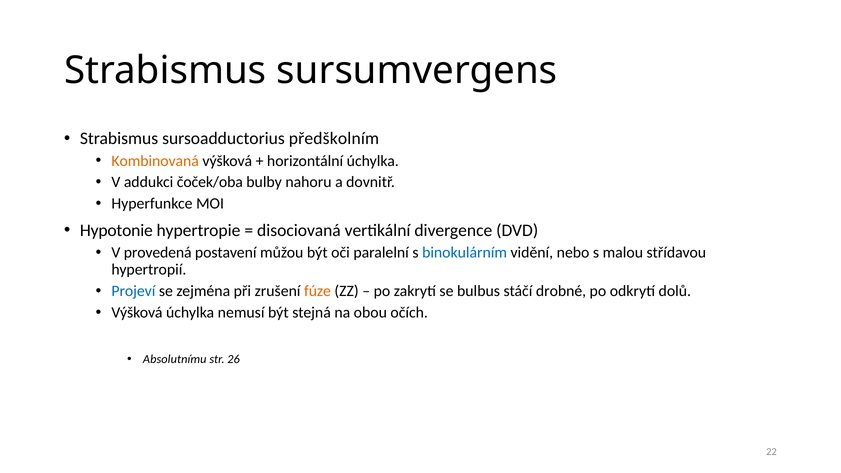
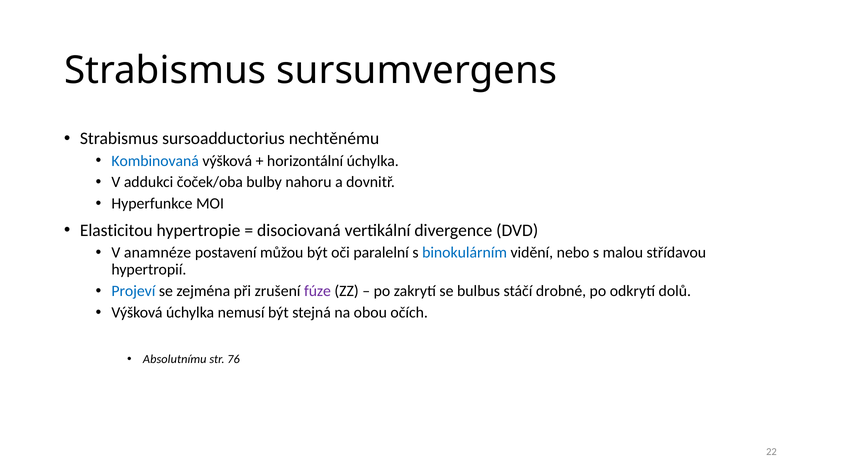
předškolním: předškolním -> nechtěnému (334, 138)
Kombinovaná colour: orange -> blue (155, 161)
Hypotonie: Hypotonie -> Elasticitou (116, 230)
provedená: provedená -> anamnéze (158, 253)
fúze colour: orange -> purple (318, 291)
26: 26 -> 76 (234, 359)
